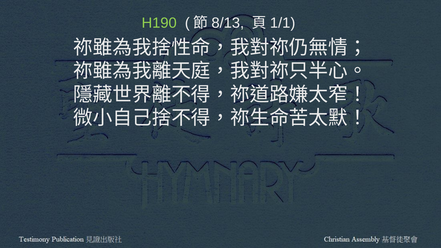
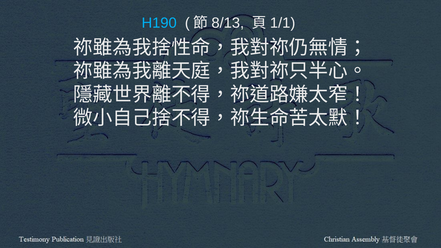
H190 colour: light green -> light blue (159, 23)
